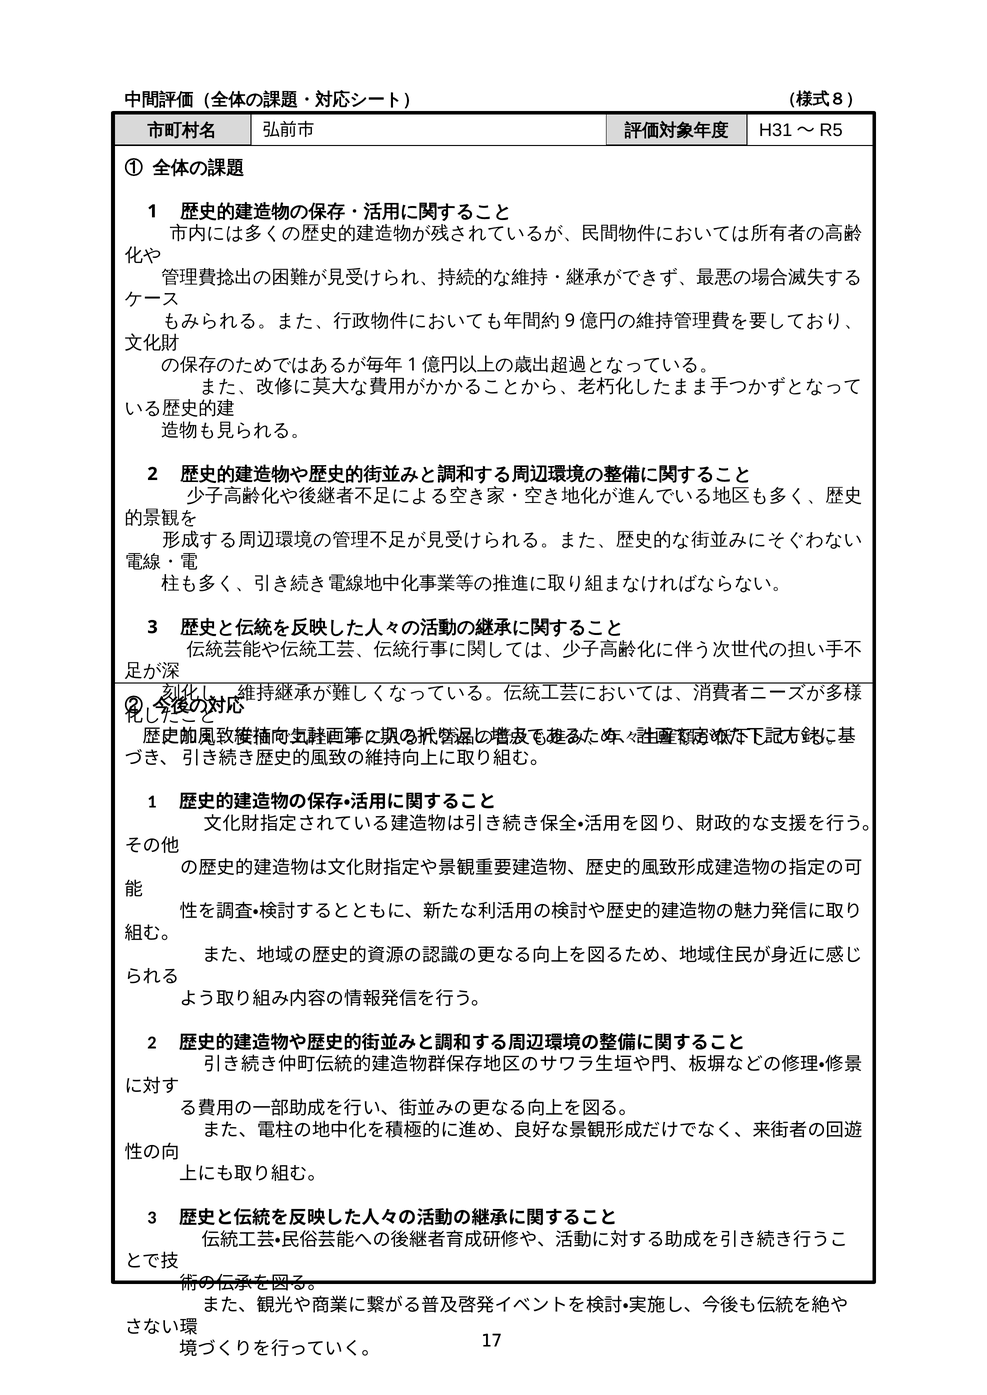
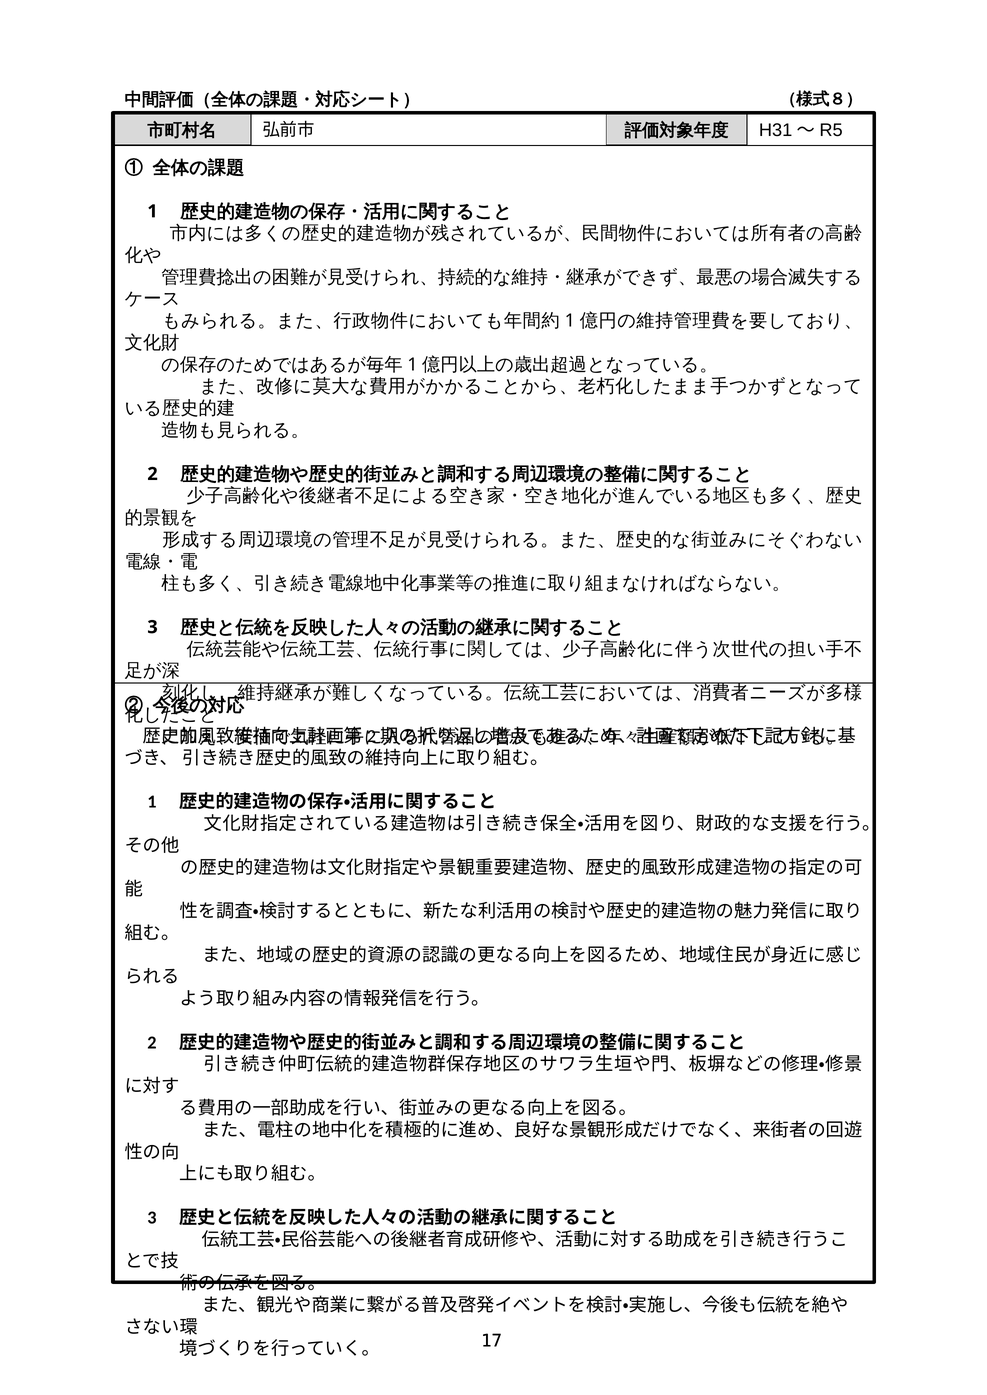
9: 9 -> 1 (570, 321)
